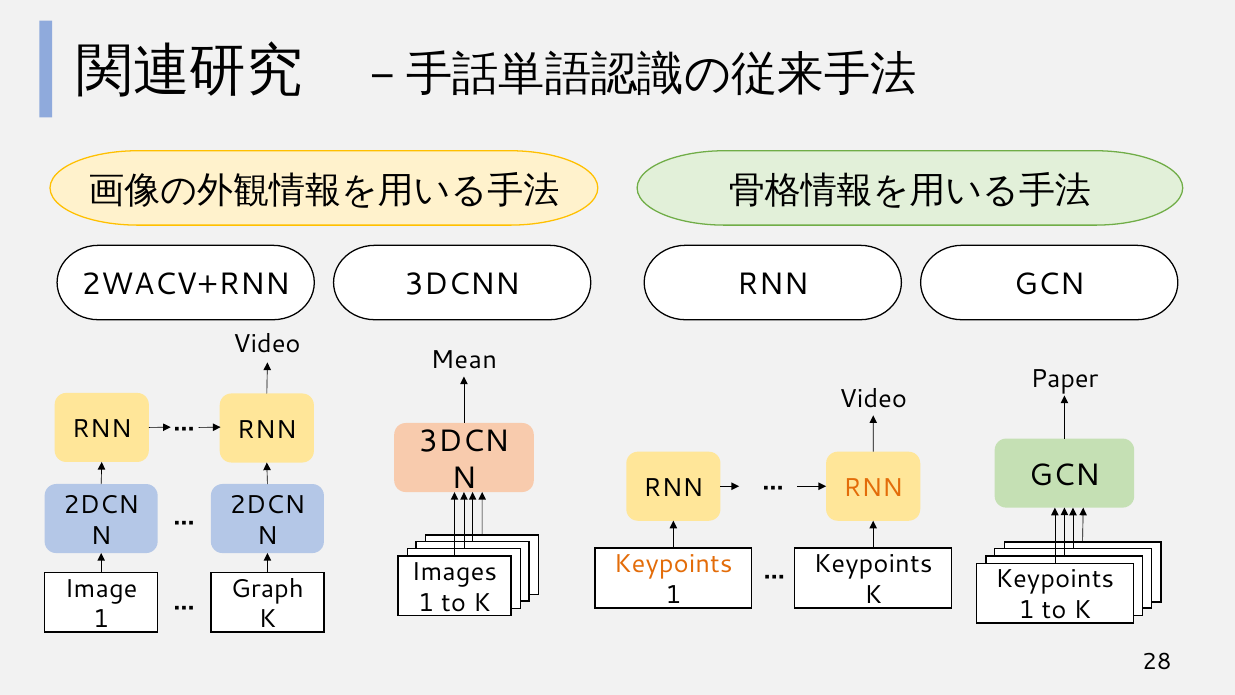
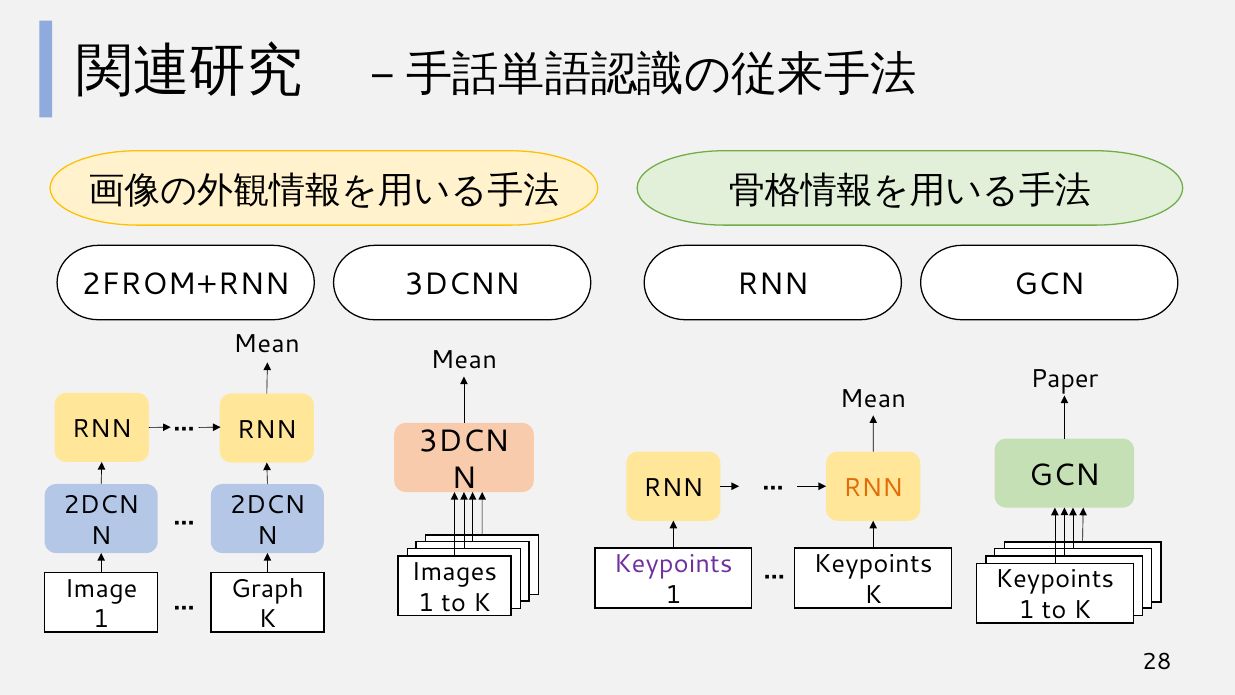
2WACV+RNN: 2WACV+RNN -> 2FROM+RNN (186, 285)
Video: Video -> Mean (267, 344)
Video: Video -> Mean (873, 399)
Keypoints colour: orange -> purple (673, 564)
